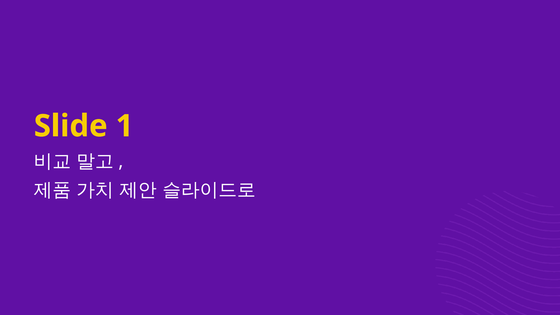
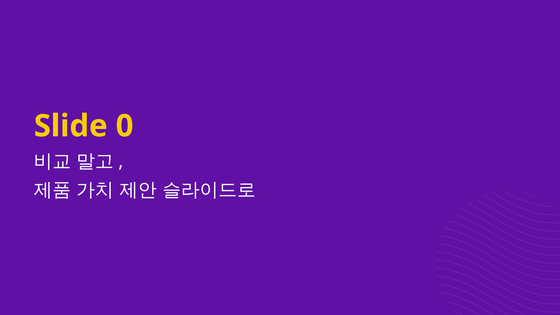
1: 1 -> 0 (125, 126)
